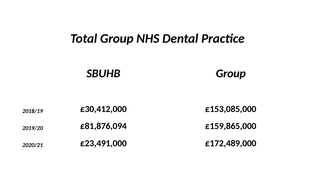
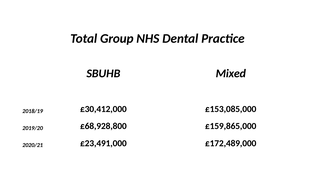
SBUHB Group: Group -> Mixed (231, 73)
£81,876,094: £81,876,094 -> £68,928,800 (103, 126)
